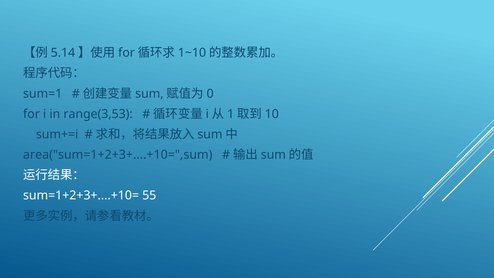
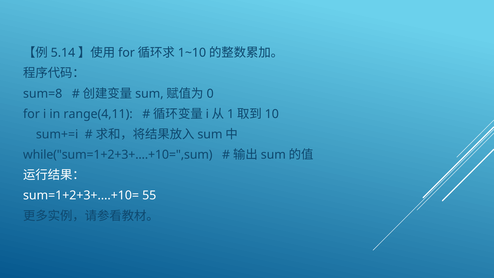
sum=1: sum=1 -> sum=8 (43, 94)
range(3,53: range(3,53 -> range(4,11 (98, 114)
area("sum=1+2+3+....+10=",sum: area("sum=1+2+3+....+10=",sum -> while("sum=1+2+3+....+10=",sum (118, 155)
